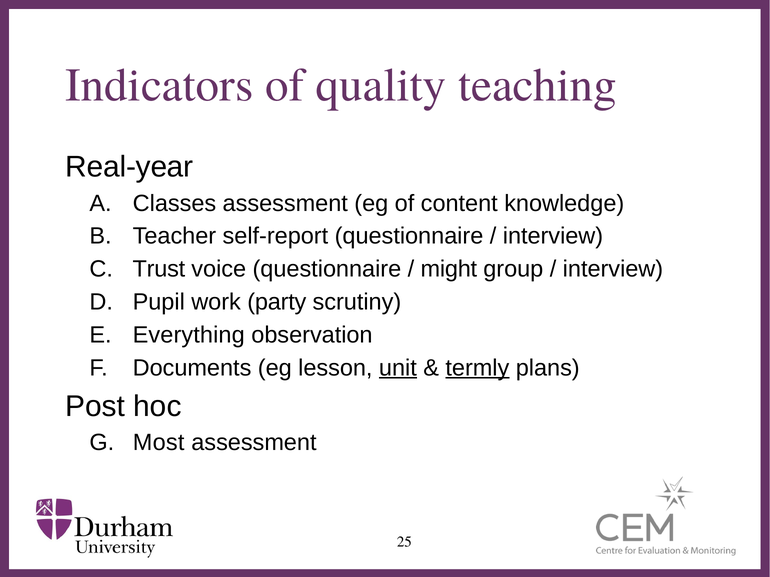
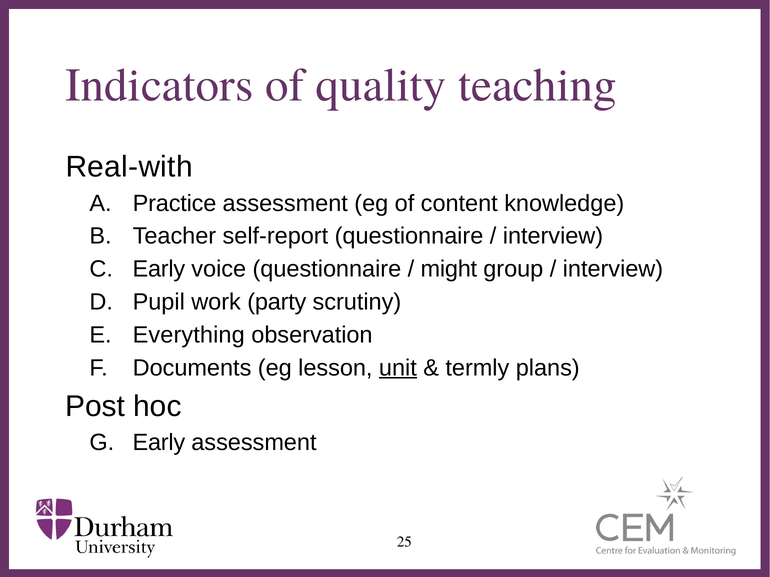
Real-year: Real-year -> Real-with (129, 167)
Classes: Classes -> Practice (175, 203)
Trust: Trust -> Early (159, 269)
termly underline: present -> none (477, 368)
Most: Most -> Early (159, 443)
